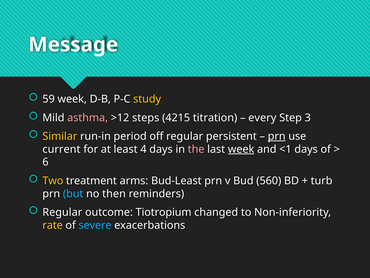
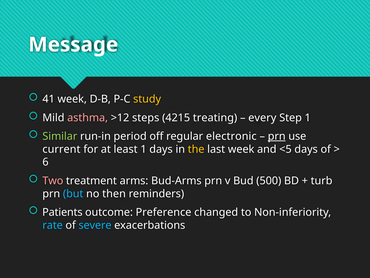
59: 59 -> 41 (49, 99)
titration: titration -> treating (215, 117)
Step 3: 3 -> 1 (308, 117)
Similar colour: yellow -> light green (60, 136)
persistent: persistent -> electronic (231, 136)
least 4: 4 -> 1 (143, 149)
the colour: pink -> yellow (196, 149)
week underline: present -> none (241, 149)
<1: <1 -> <5 (285, 149)
Two colour: yellow -> pink (53, 180)
Bud-Least: Bud-Least -> Bud-Arms (176, 180)
560: 560 -> 500 (269, 180)
Regular: Regular -> Patients (62, 212)
Tiotropium: Tiotropium -> Preference (164, 212)
rate colour: yellow -> light blue (53, 225)
